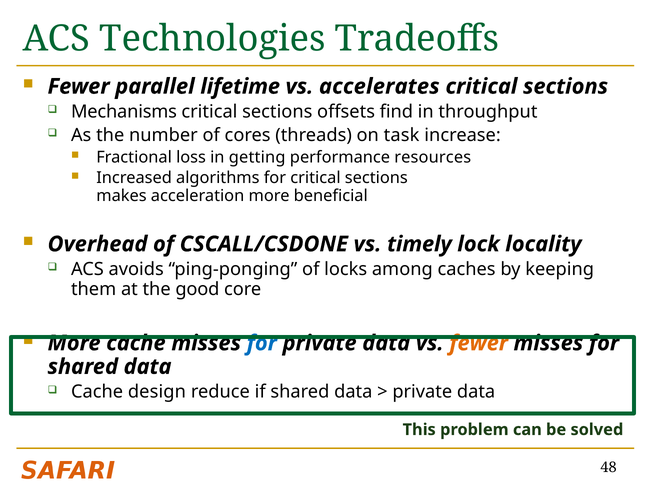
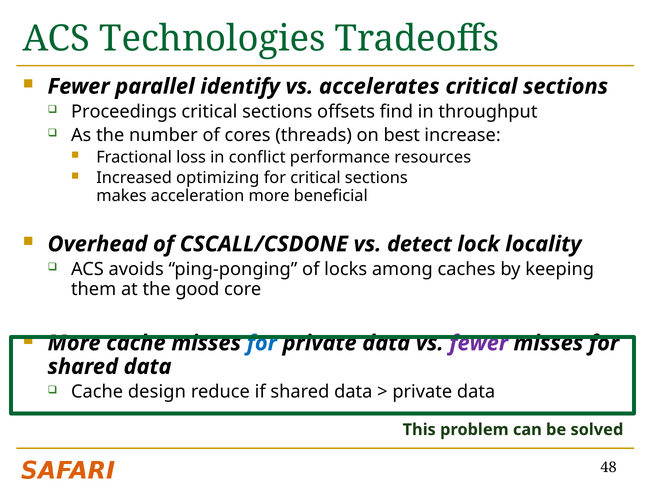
lifetime: lifetime -> identify (240, 86)
Mechanisms: Mechanisms -> Proceedings (124, 112)
task: task -> best (402, 135)
getting: getting -> conflict (257, 157)
algorithms: algorithms -> optimizing (218, 178)
timely: timely -> detect (420, 244)
fewer colour: orange -> purple (479, 343)
